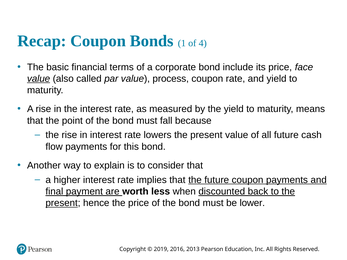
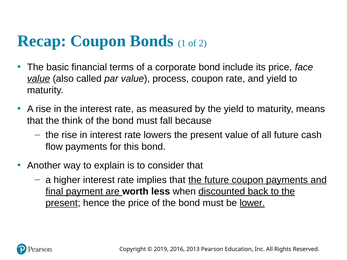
4: 4 -> 2 (203, 43)
point: point -> think (72, 121)
lower underline: none -> present (252, 203)
